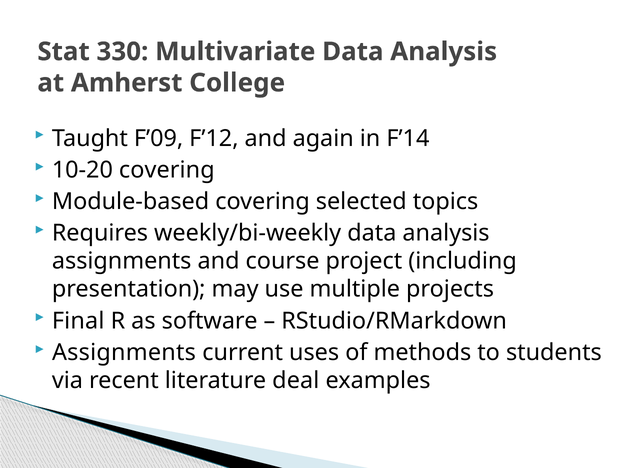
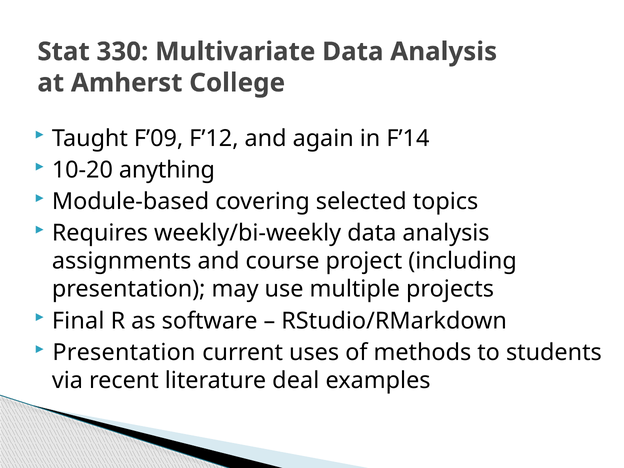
10-20 covering: covering -> anything (167, 170)
Assignments: Assignments -> Presentation (124, 352)
